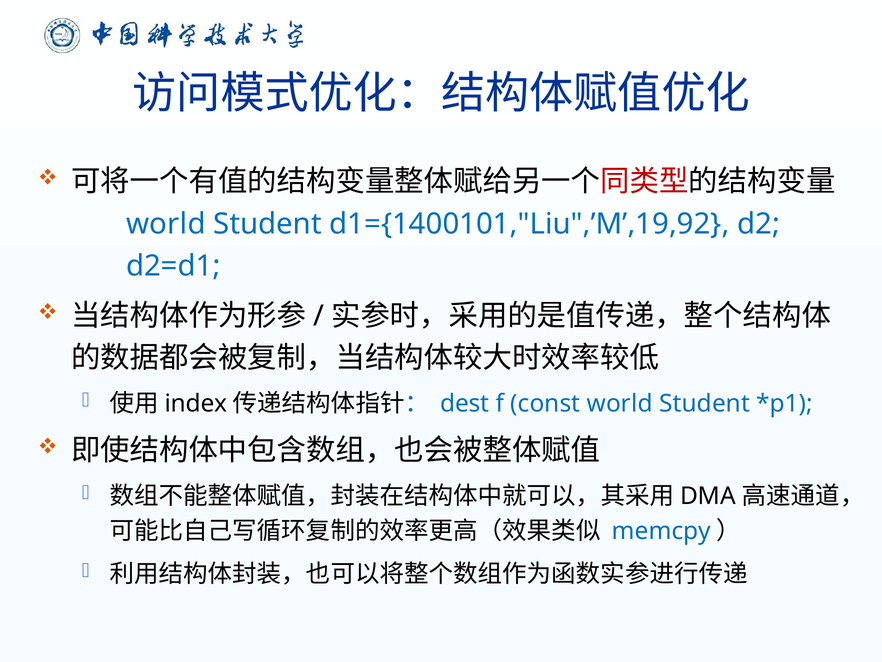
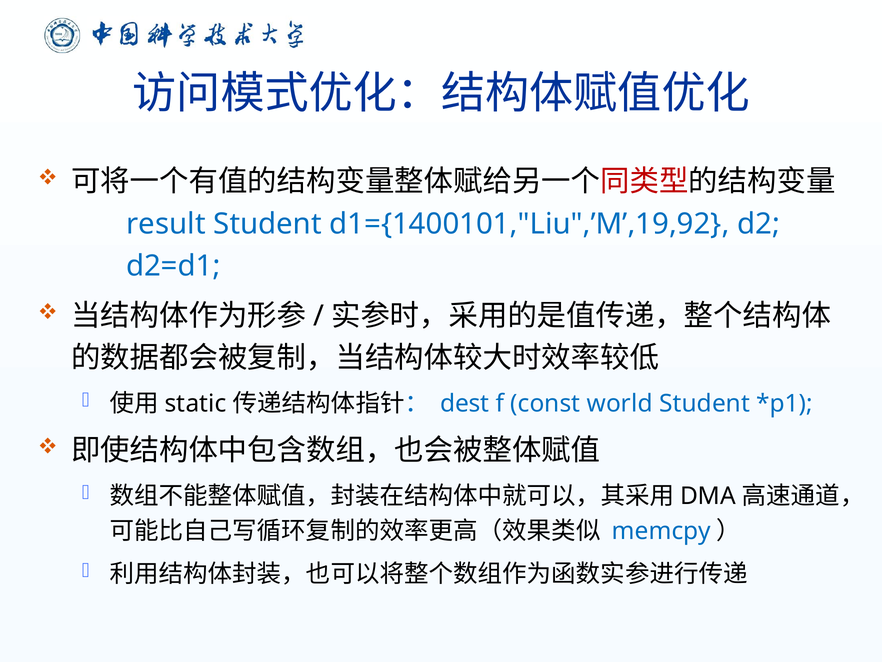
world: world -> result (166, 224)
index: index -> static (196, 403)
